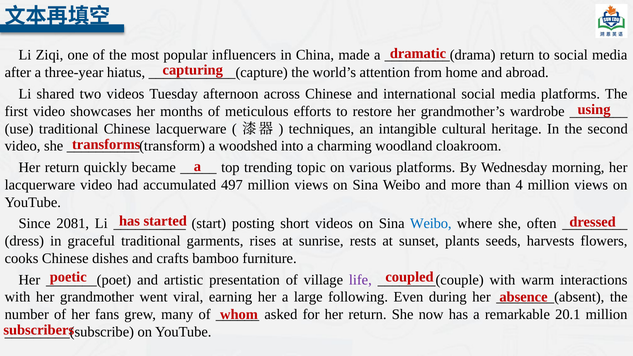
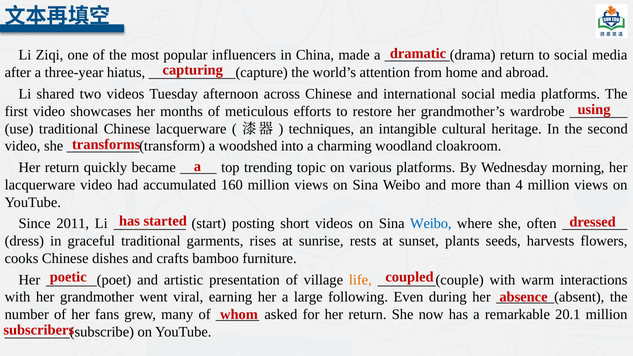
497: 497 -> 160 (232, 185)
2081: 2081 -> 2011 (73, 224)
life colour: purple -> orange (360, 280)
